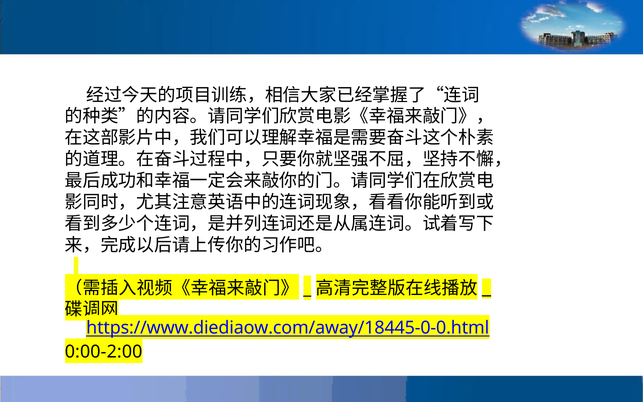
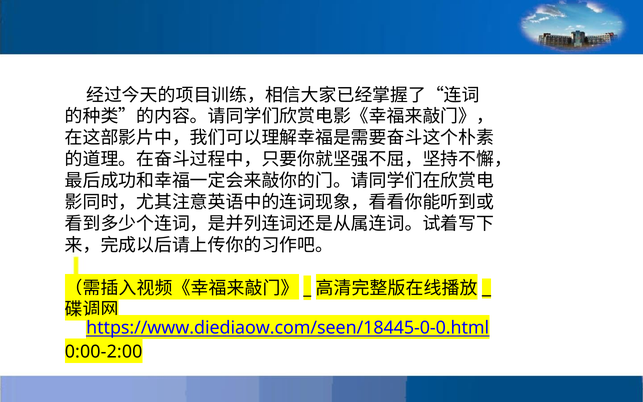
https://www.diediaow.com/away/18445-0-0.html: https://www.diediaow.com/away/18445-0-0.html -> https://www.diediaow.com/seen/18445-0-0.html (288, 328)
